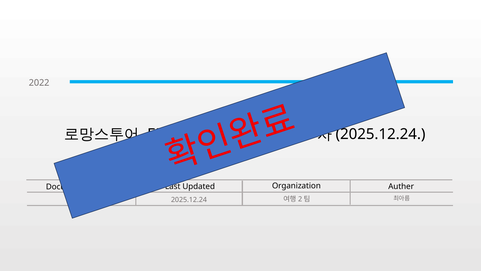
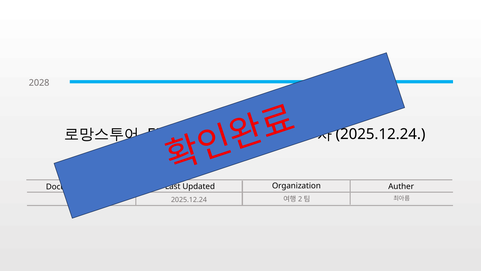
2022: 2022 -> 2028 (39, 83)
